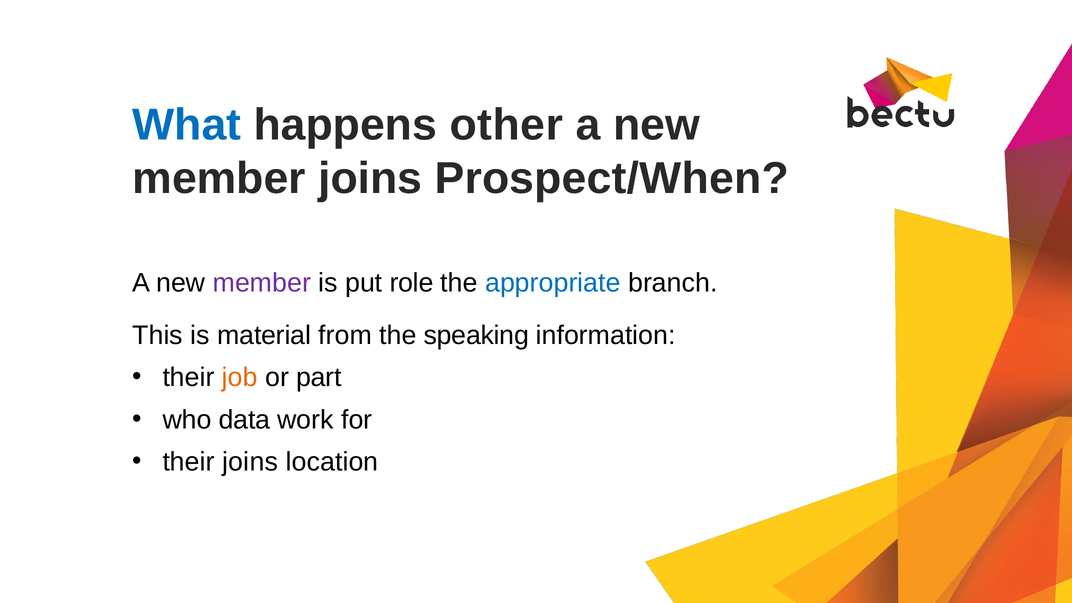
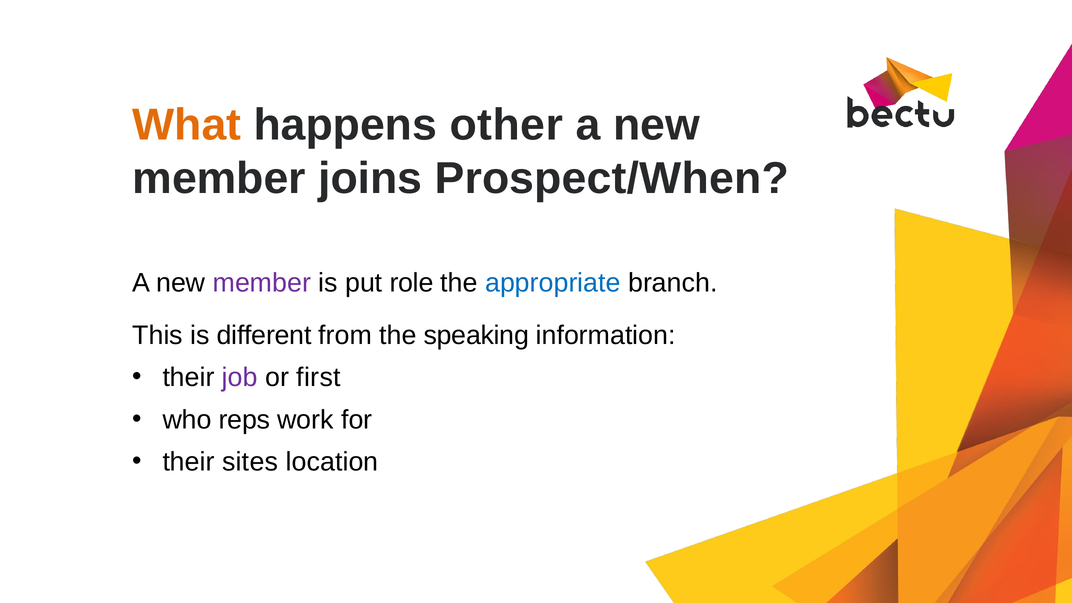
What colour: blue -> orange (187, 125)
material: material -> different (264, 335)
job colour: orange -> purple (240, 377)
part: part -> first (319, 377)
data: data -> reps (244, 420)
their joins: joins -> sites (250, 462)
